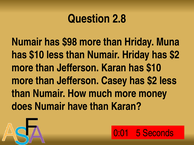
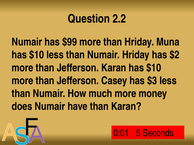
2.8: 2.8 -> 2.2 (119, 19)
$98: $98 -> $99 (70, 42)
Casey has $2: $2 -> $3 (152, 81)
